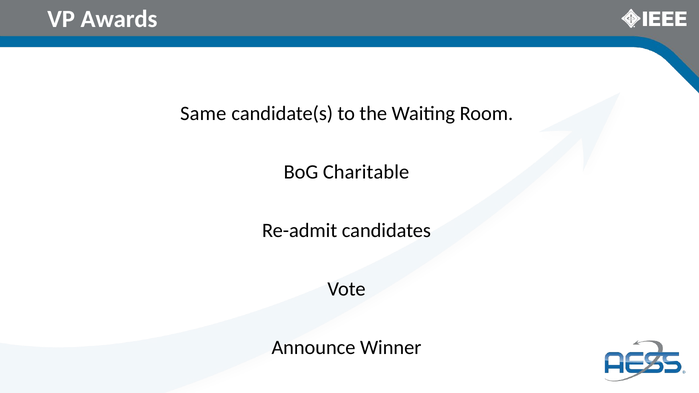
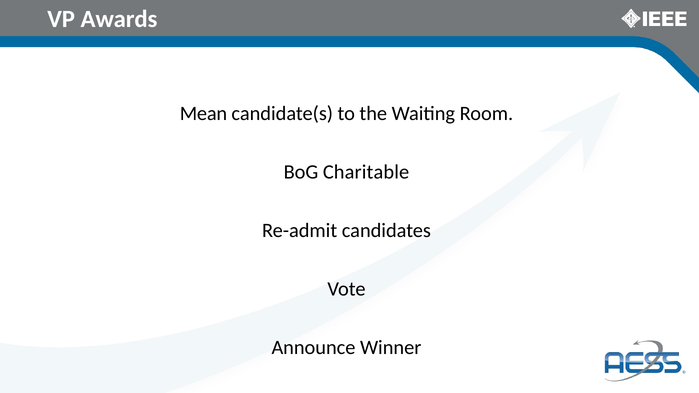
Same: Same -> Mean (203, 113)
